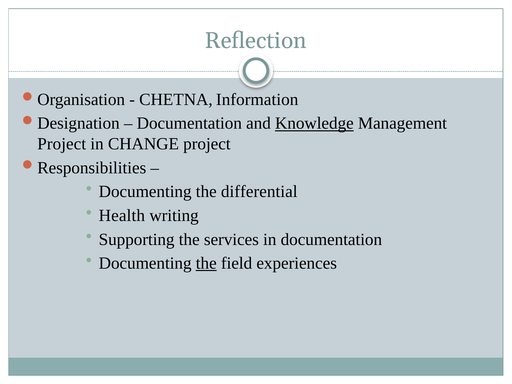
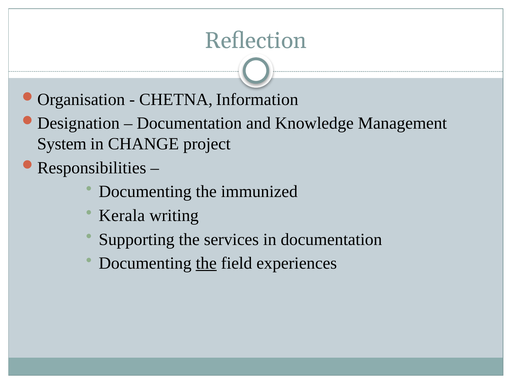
Knowledge underline: present -> none (314, 123)
Project: Project -> System (62, 144)
differential: differential -> immunized (259, 192)
Health: Health -> Kerala (122, 215)
